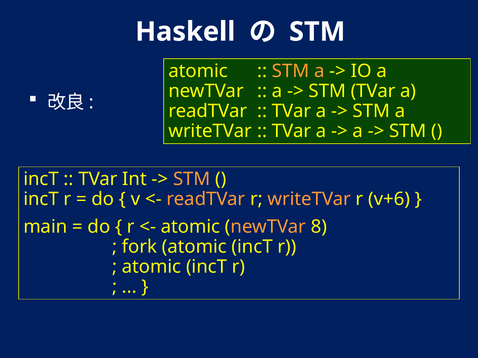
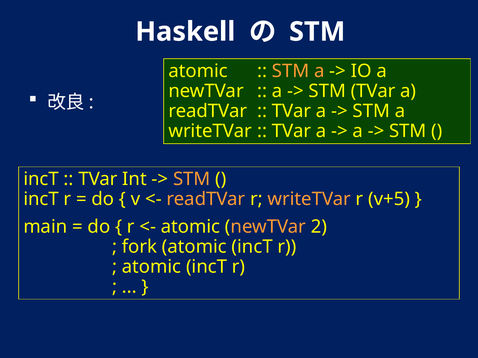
v+6: v+6 -> v+5 (389, 199)
8: 8 -> 2 (319, 227)
